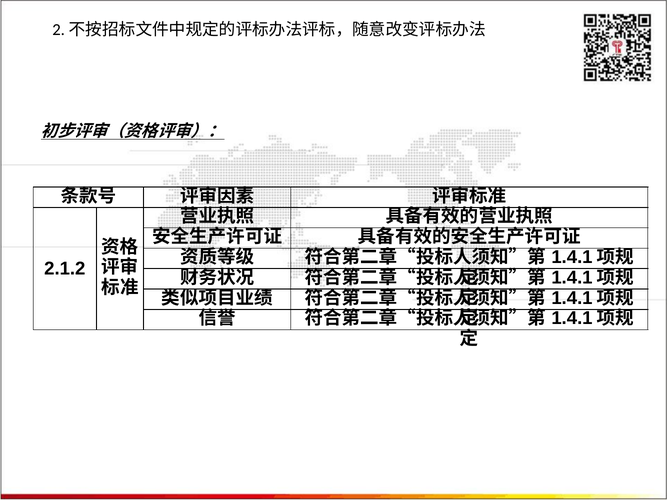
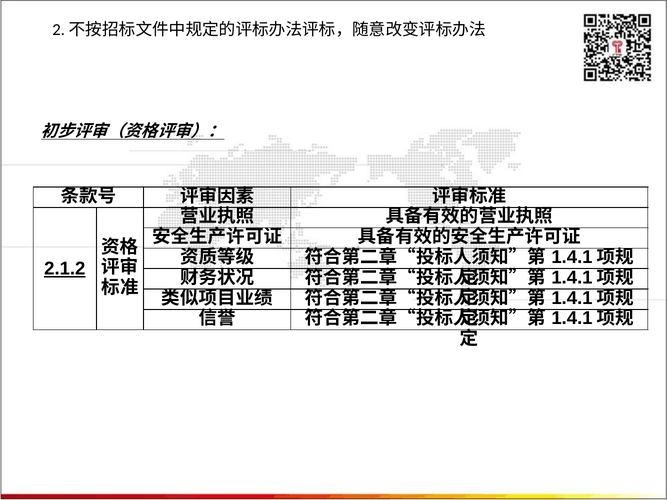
2.1.2 underline: none -> present (65, 269)
